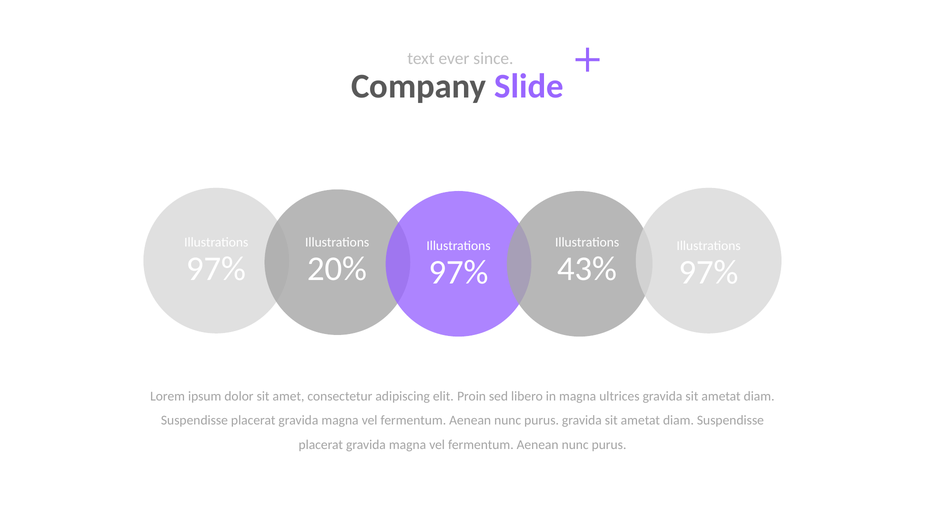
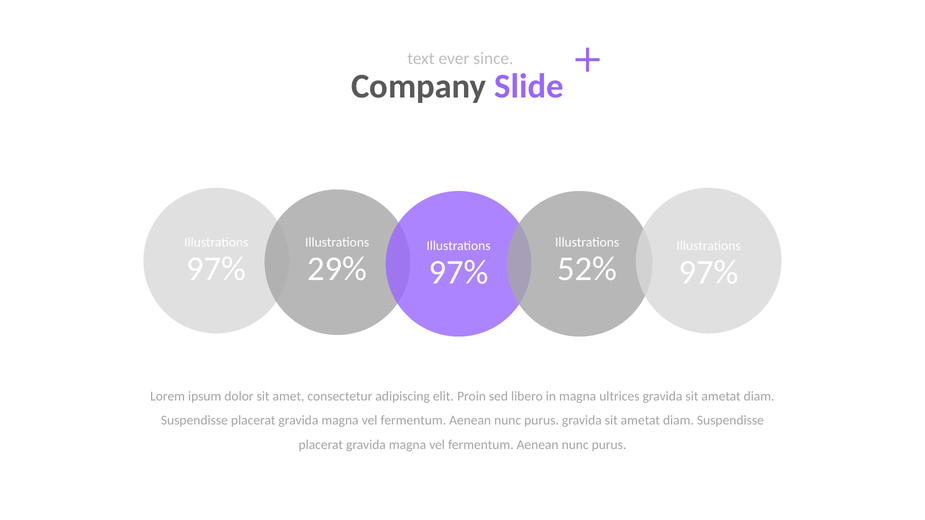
20%: 20% -> 29% (337, 269)
43%: 43% -> 52% (587, 269)
